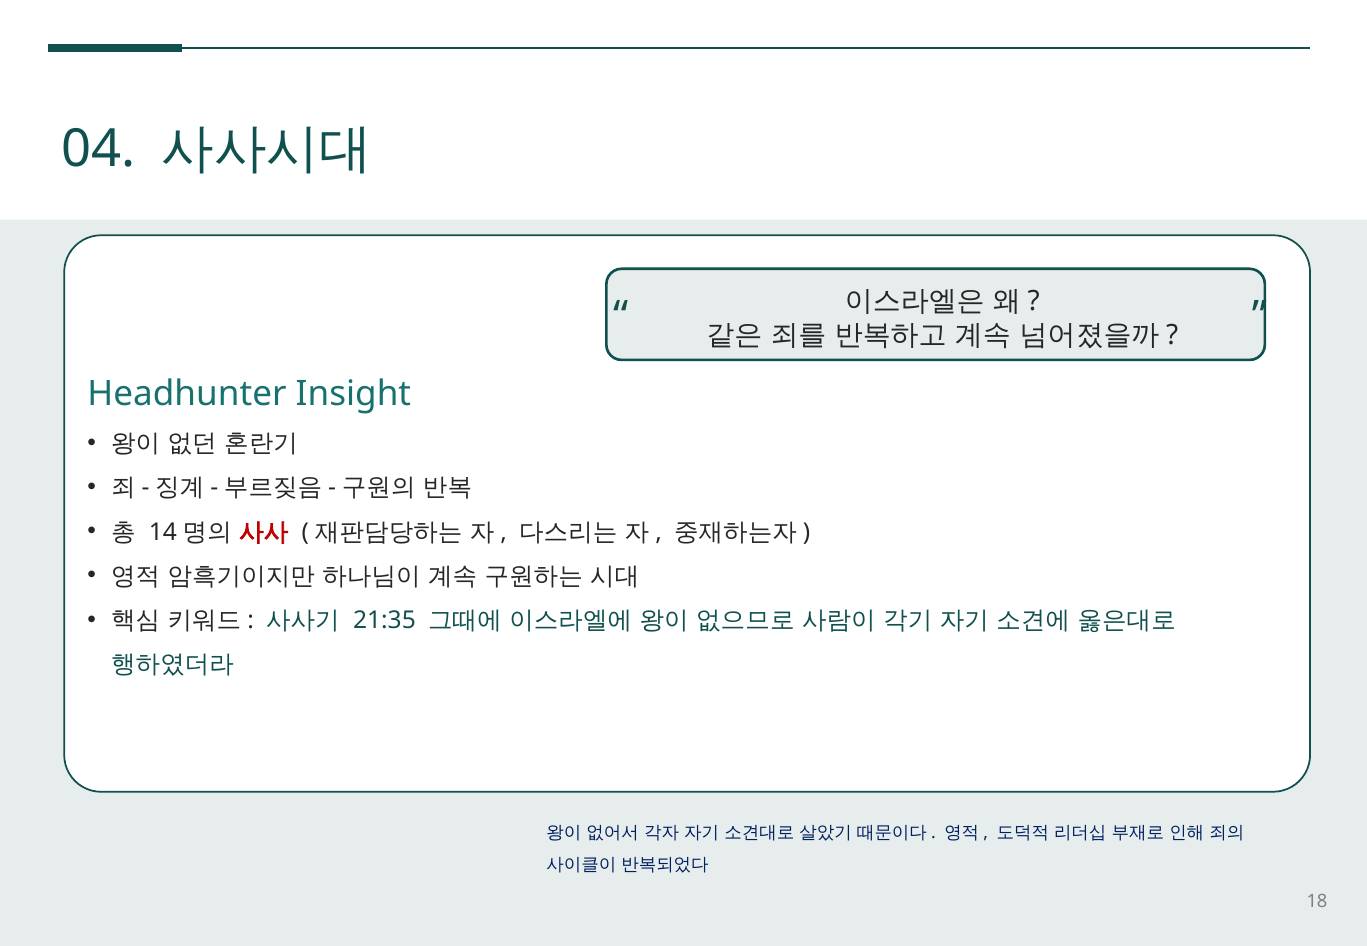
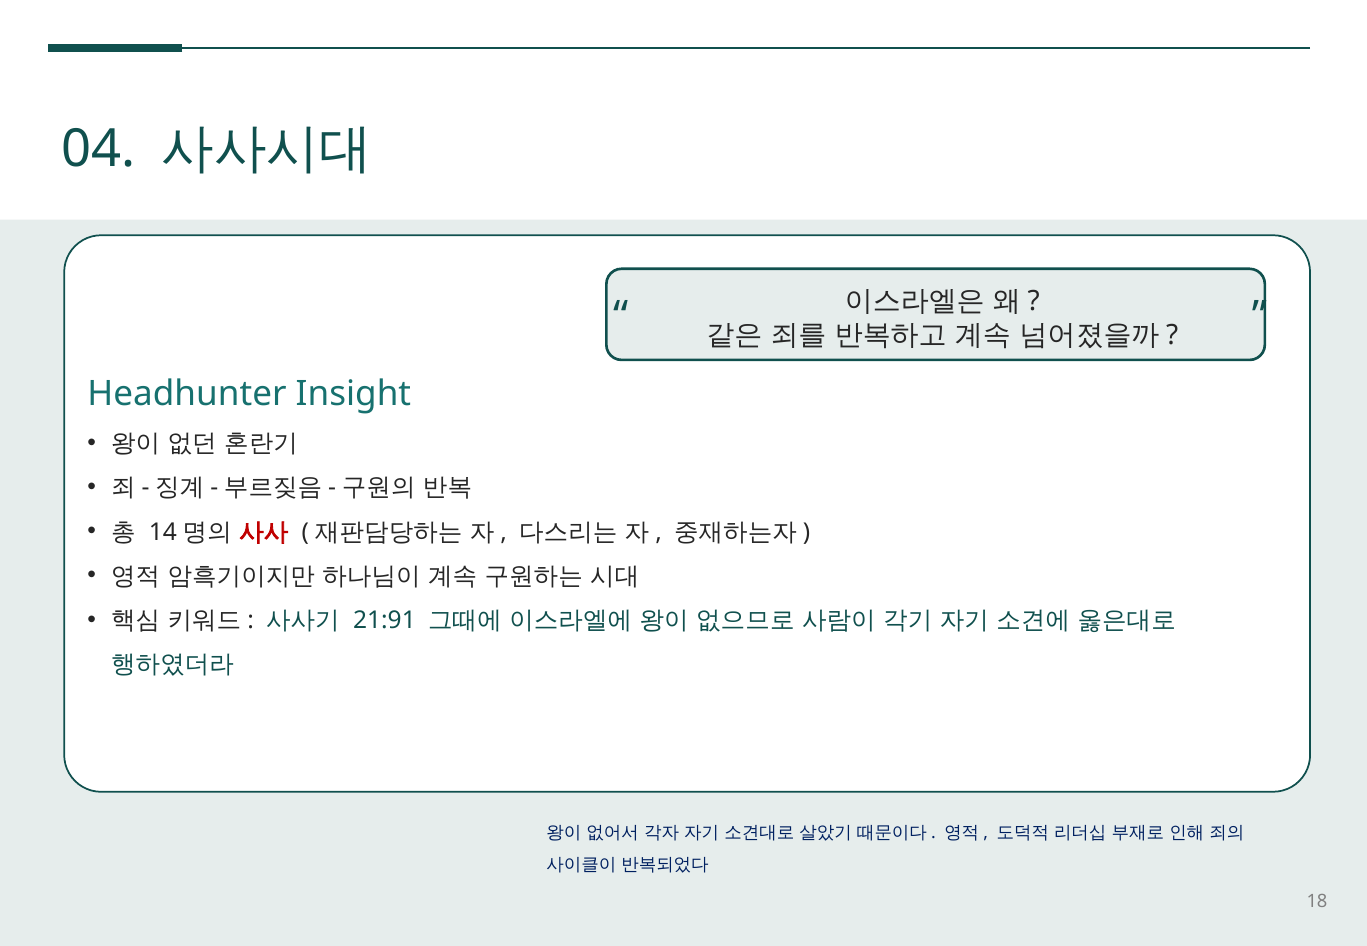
21:35: 21:35 -> 21:91 (384, 621)
